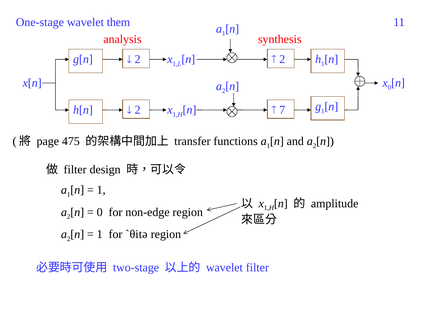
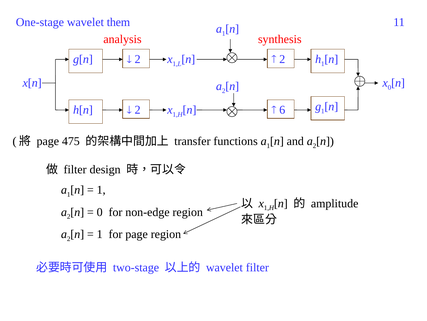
7: 7 -> 6 (282, 110)
for ˋθitə: ˋθitə -> page (137, 234)
